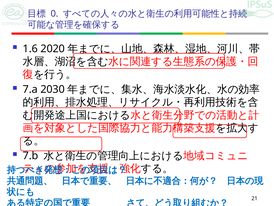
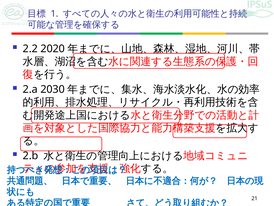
0: 0 -> 1 (54, 14)
1.6: 1.6 -> 2.2 (30, 49)
7.a: 7.a -> 2.a (30, 89)
7.b: 7.b -> 2.b (31, 155)
